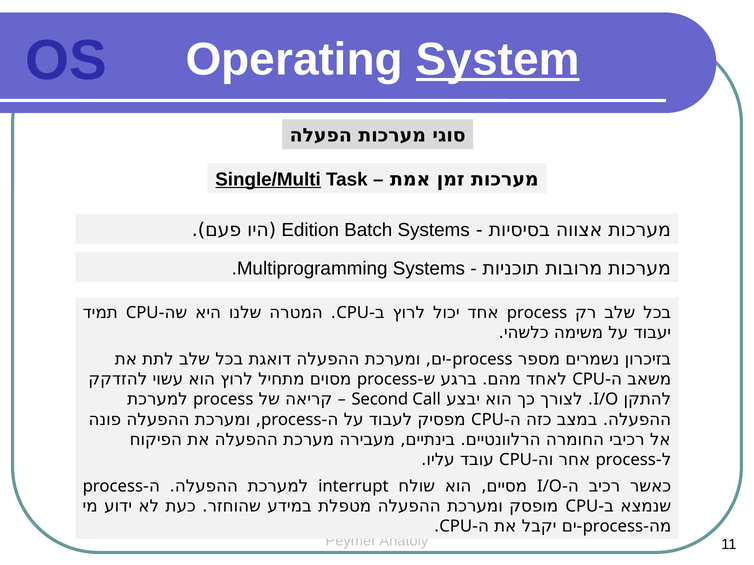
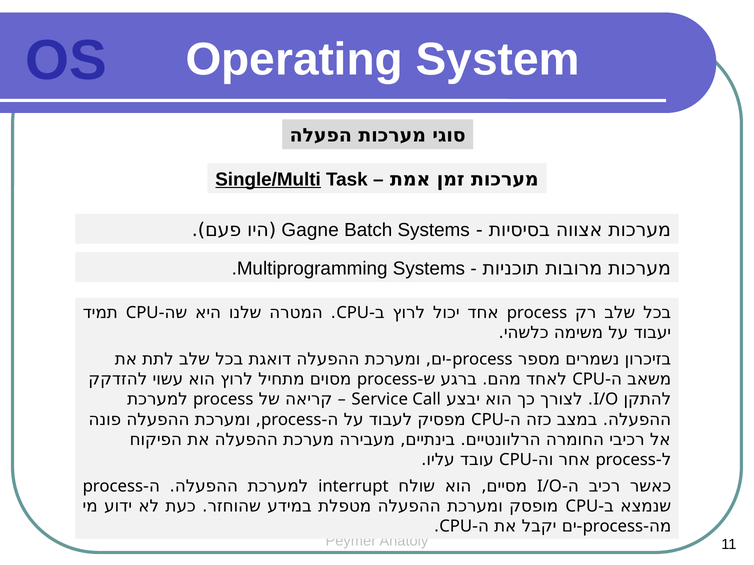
System underline: present -> none (498, 60)
Edition: Edition -> Gagne (310, 230)
Second: Second -> Service (380, 400)
